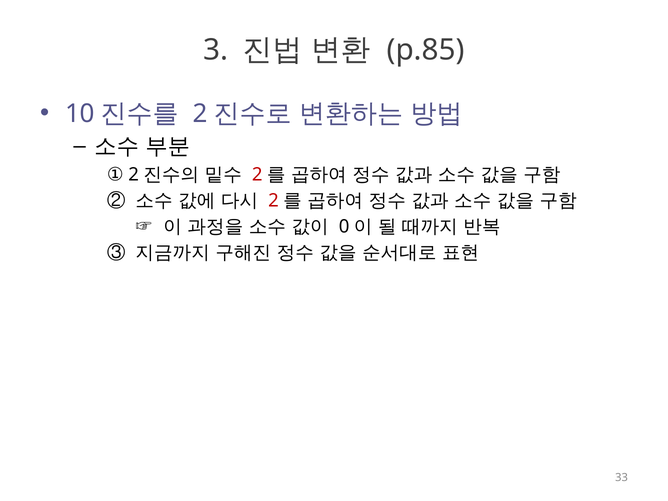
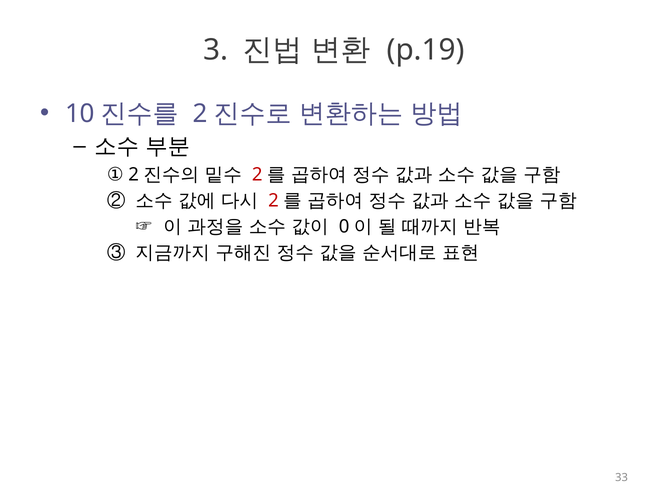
p.85: p.85 -> p.19 (426, 50)
